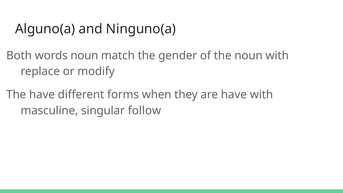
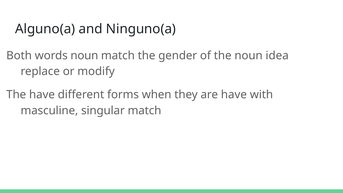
noun with: with -> idea (277, 56)
singular follow: follow -> match (145, 110)
